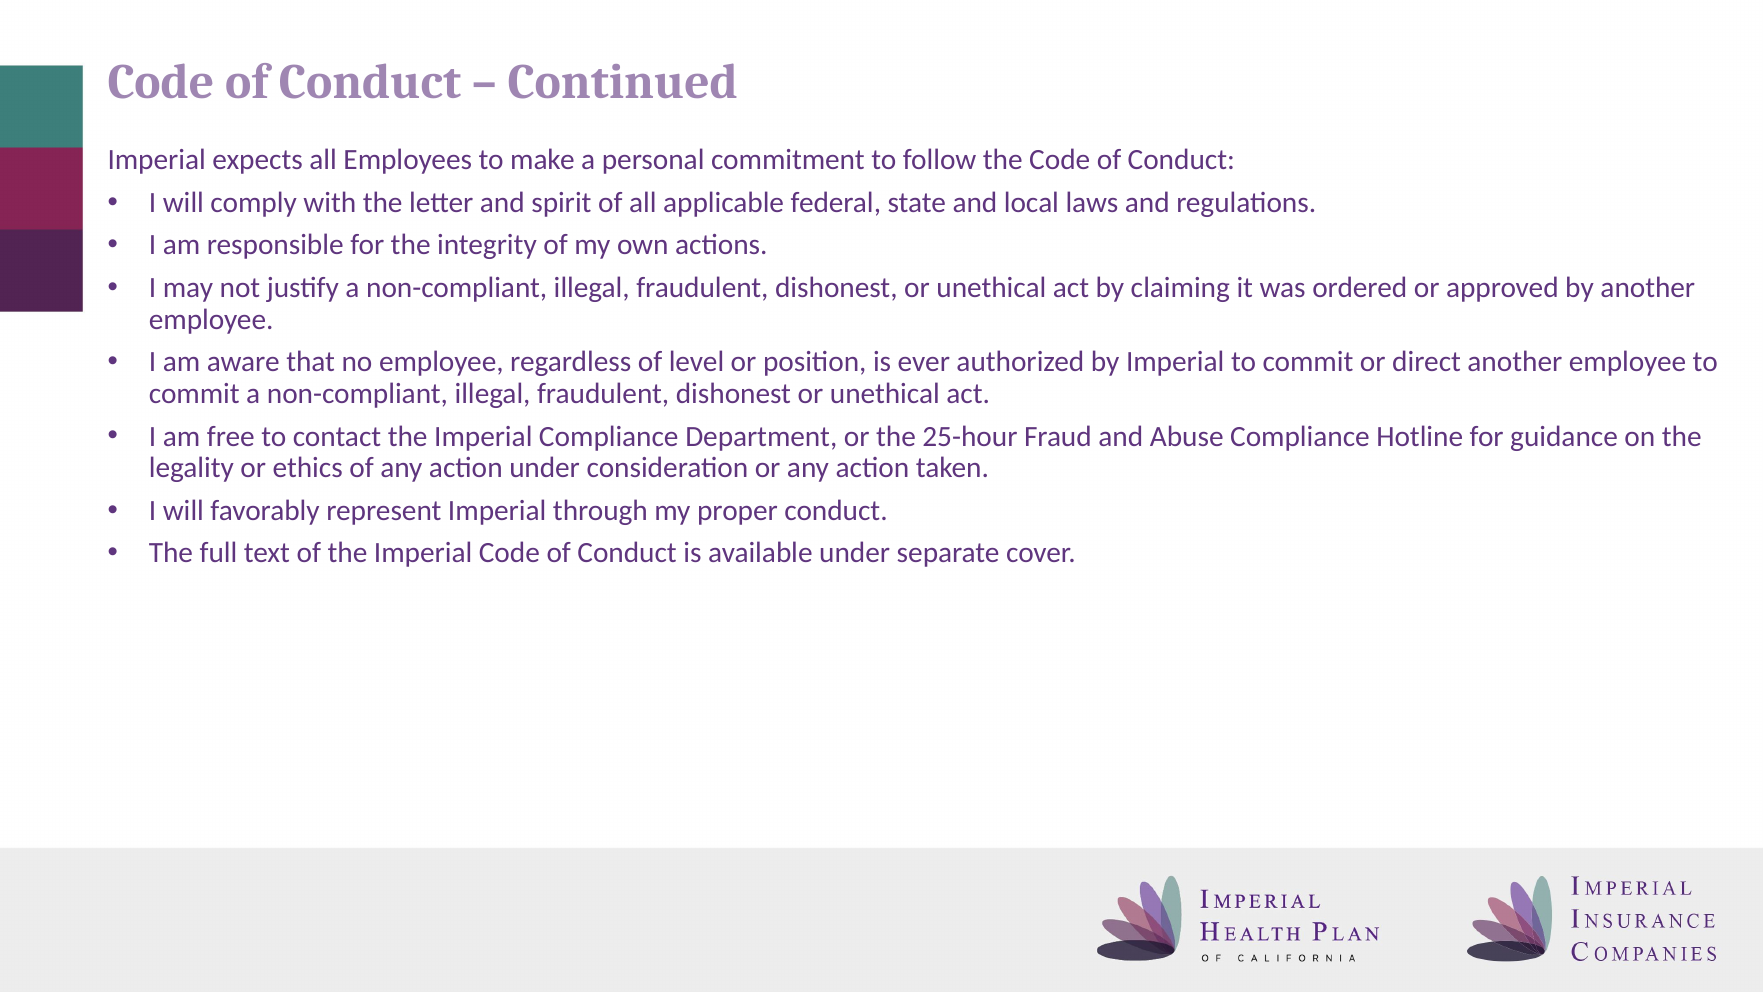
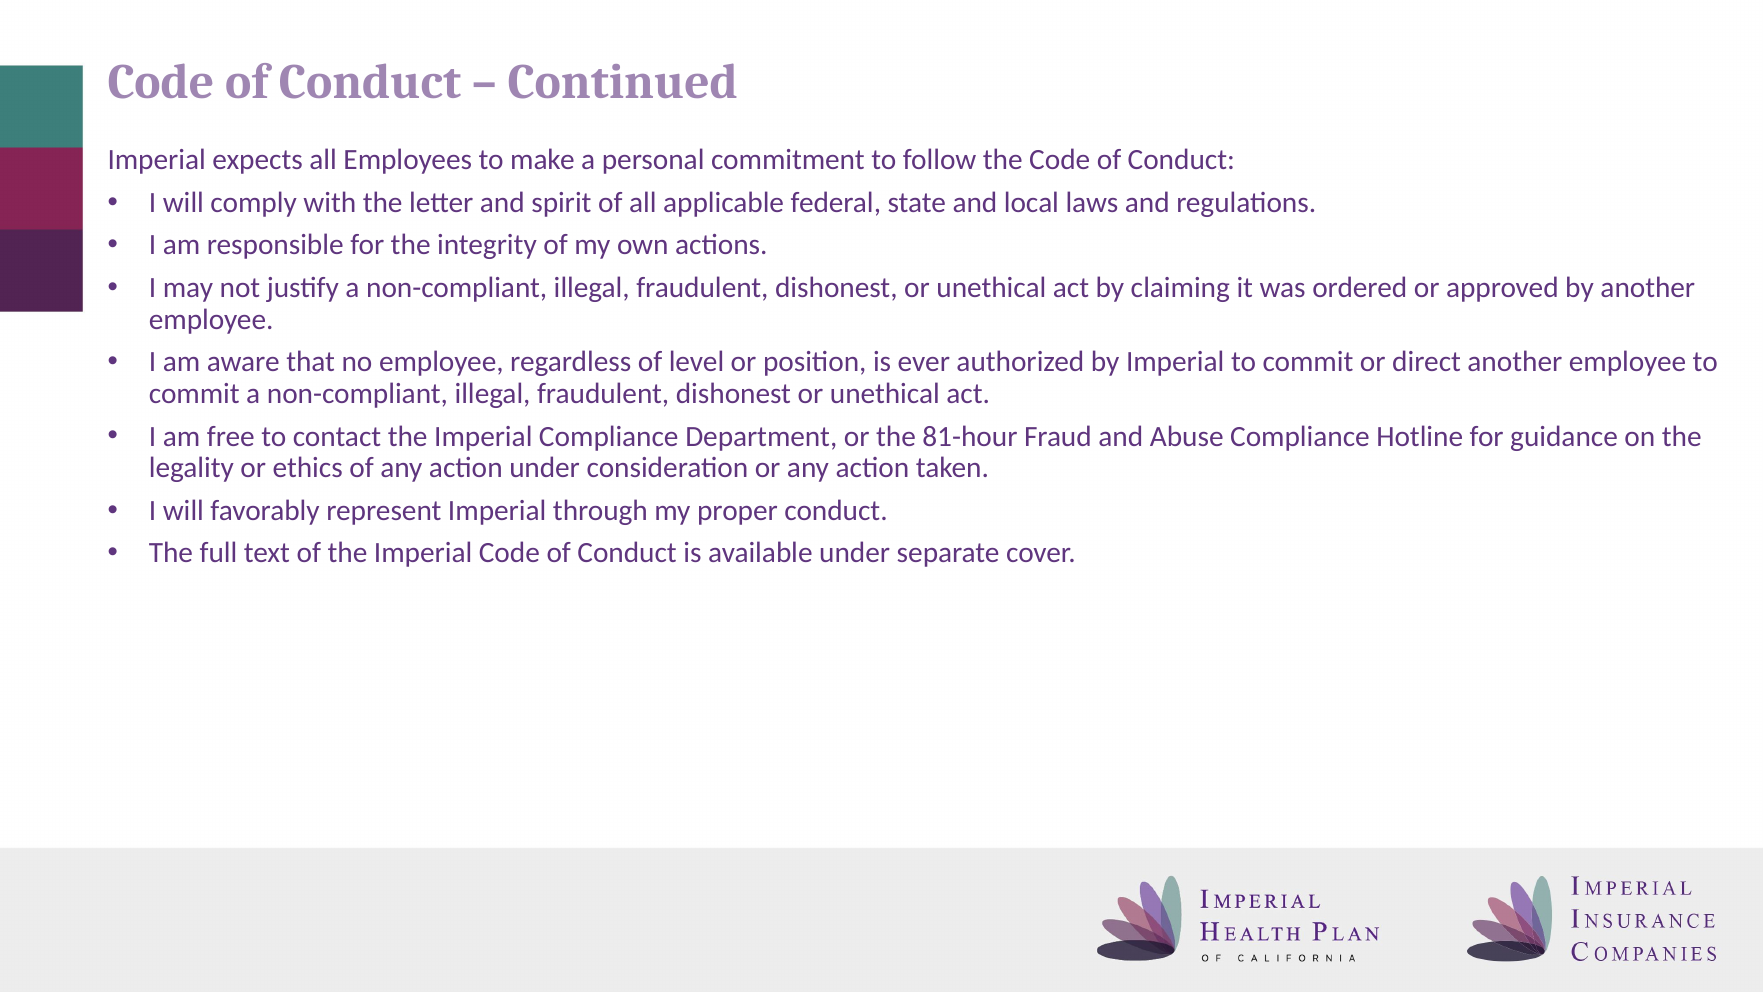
25-hour: 25-hour -> 81-hour (970, 436)
